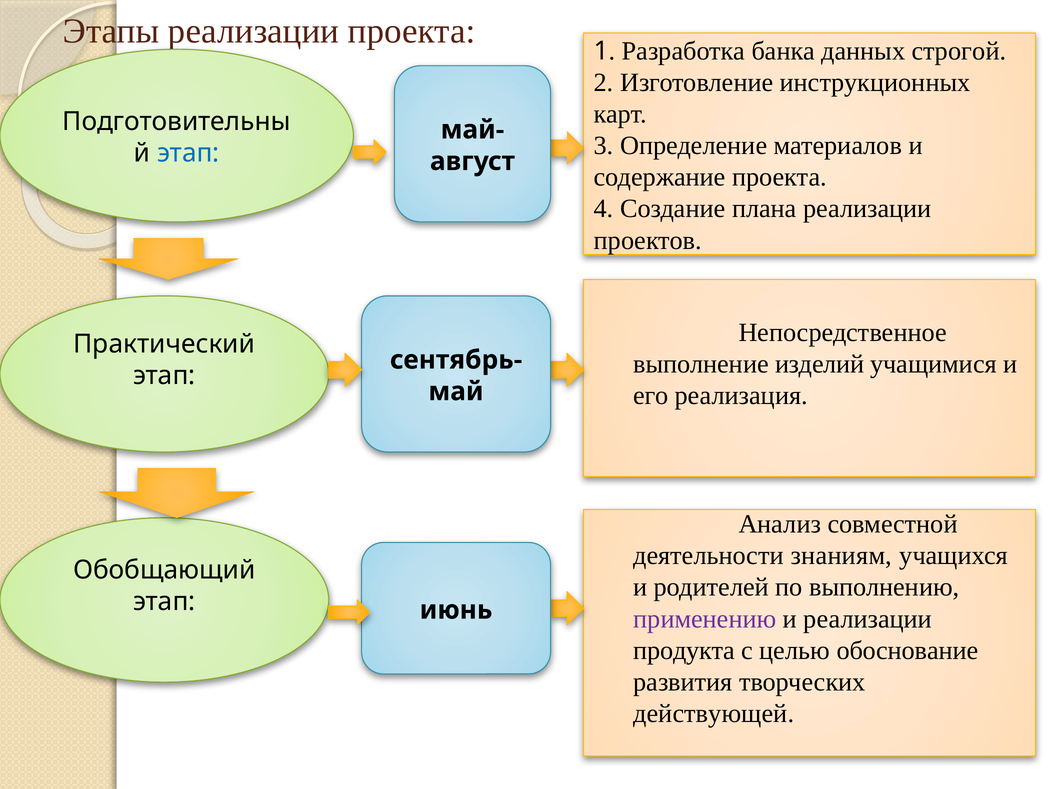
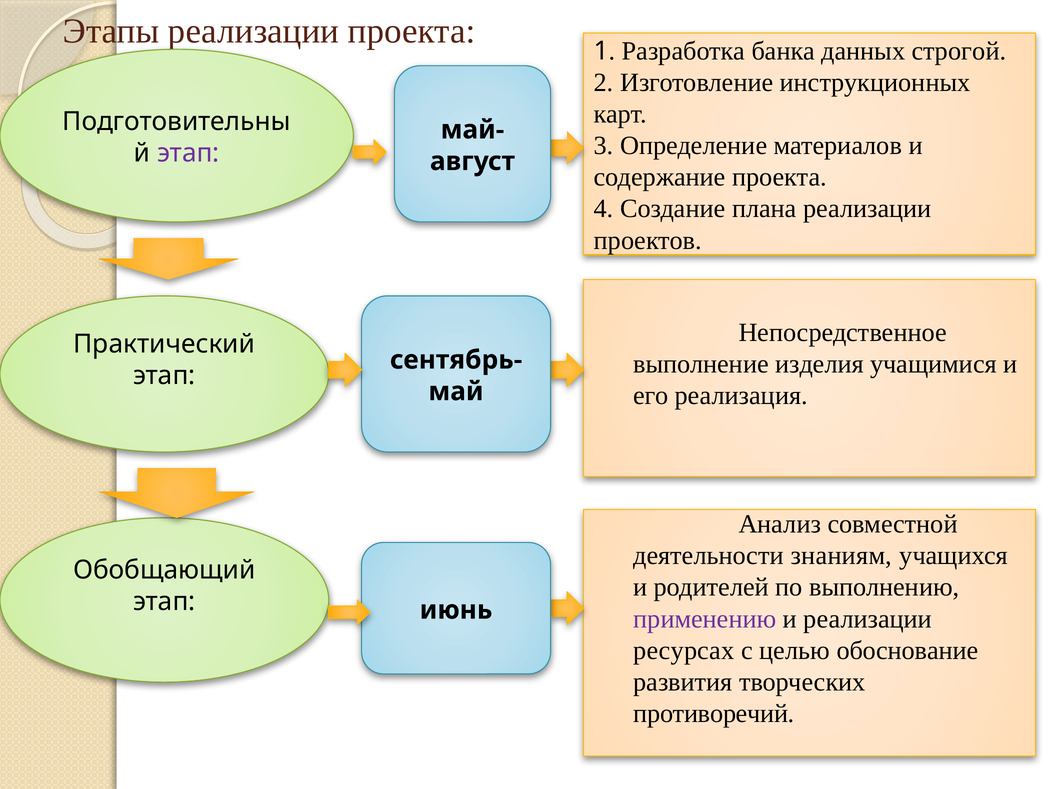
этап colour: blue -> purple (188, 153)
изделий: изделий -> изделия (820, 364)
продукта: продукта -> ресурсах (684, 650)
действующей: действующей -> противоречий (714, 714)
